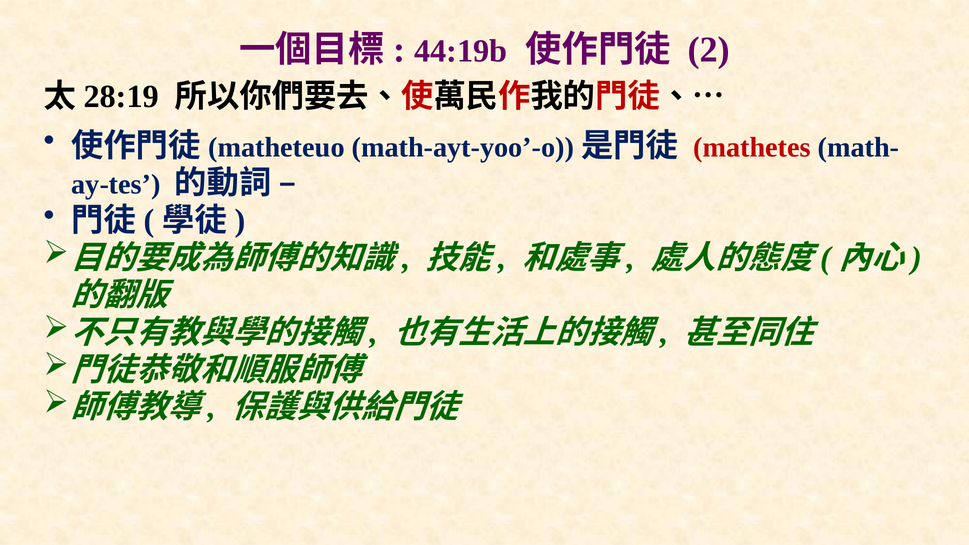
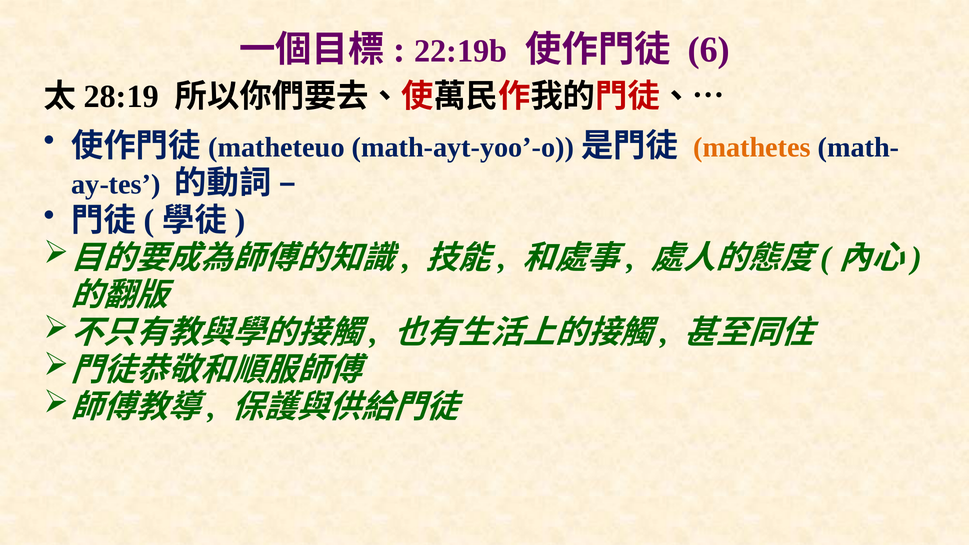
44:19b: 44:19b -> 22:19b (461, 51)
2: 2 -> 6 (709, 50)
mathetes colour: red -> orange (752, 147)
